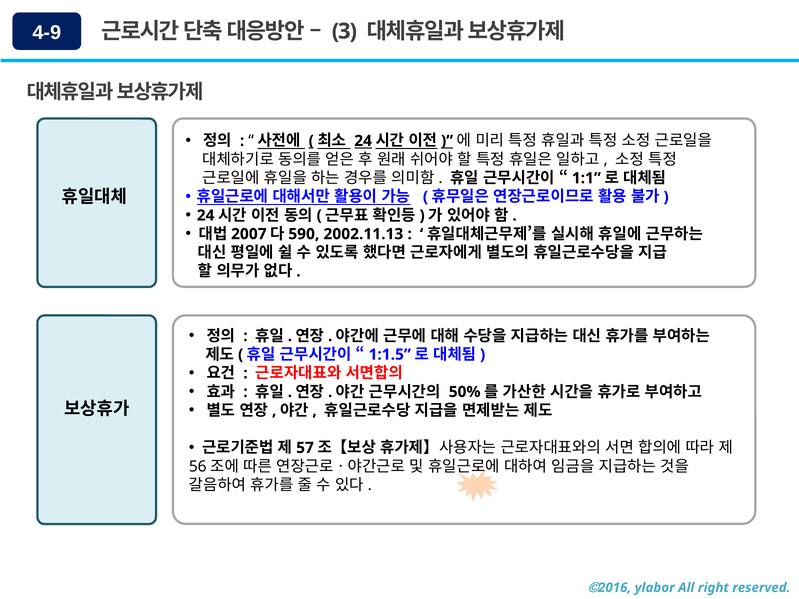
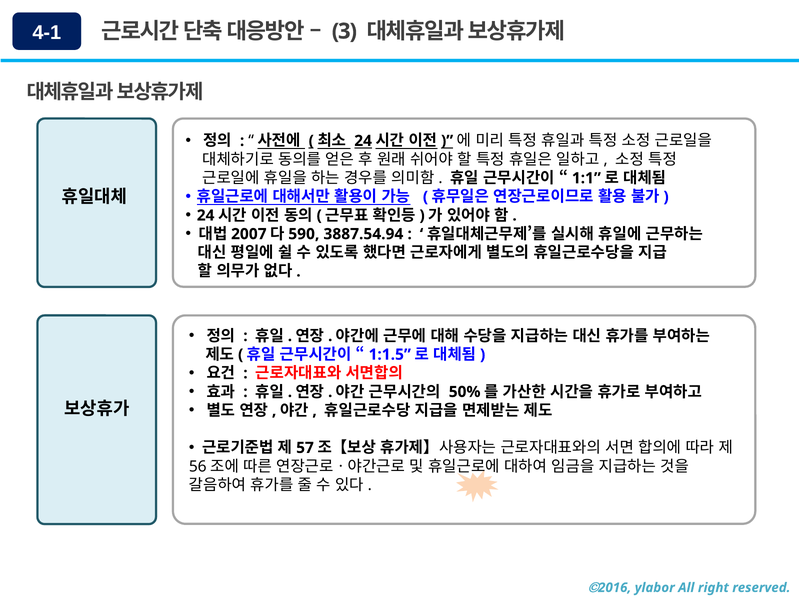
4-9: 4-9 -> 4-1 (47, 33)
2002.11.13: 2002.11.13 -> 3887.54.94 (363, 234)
